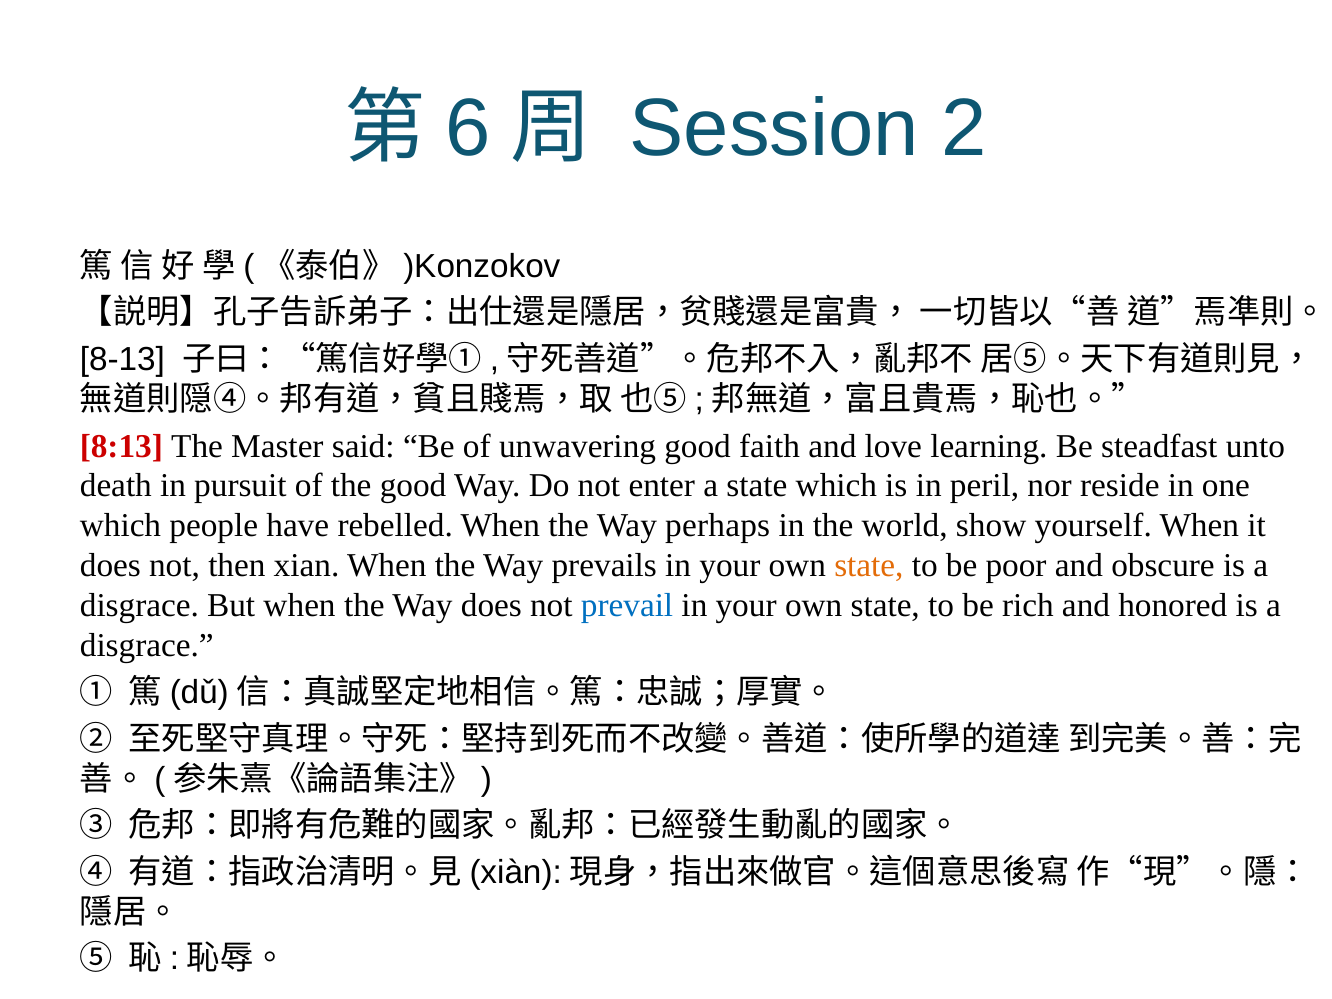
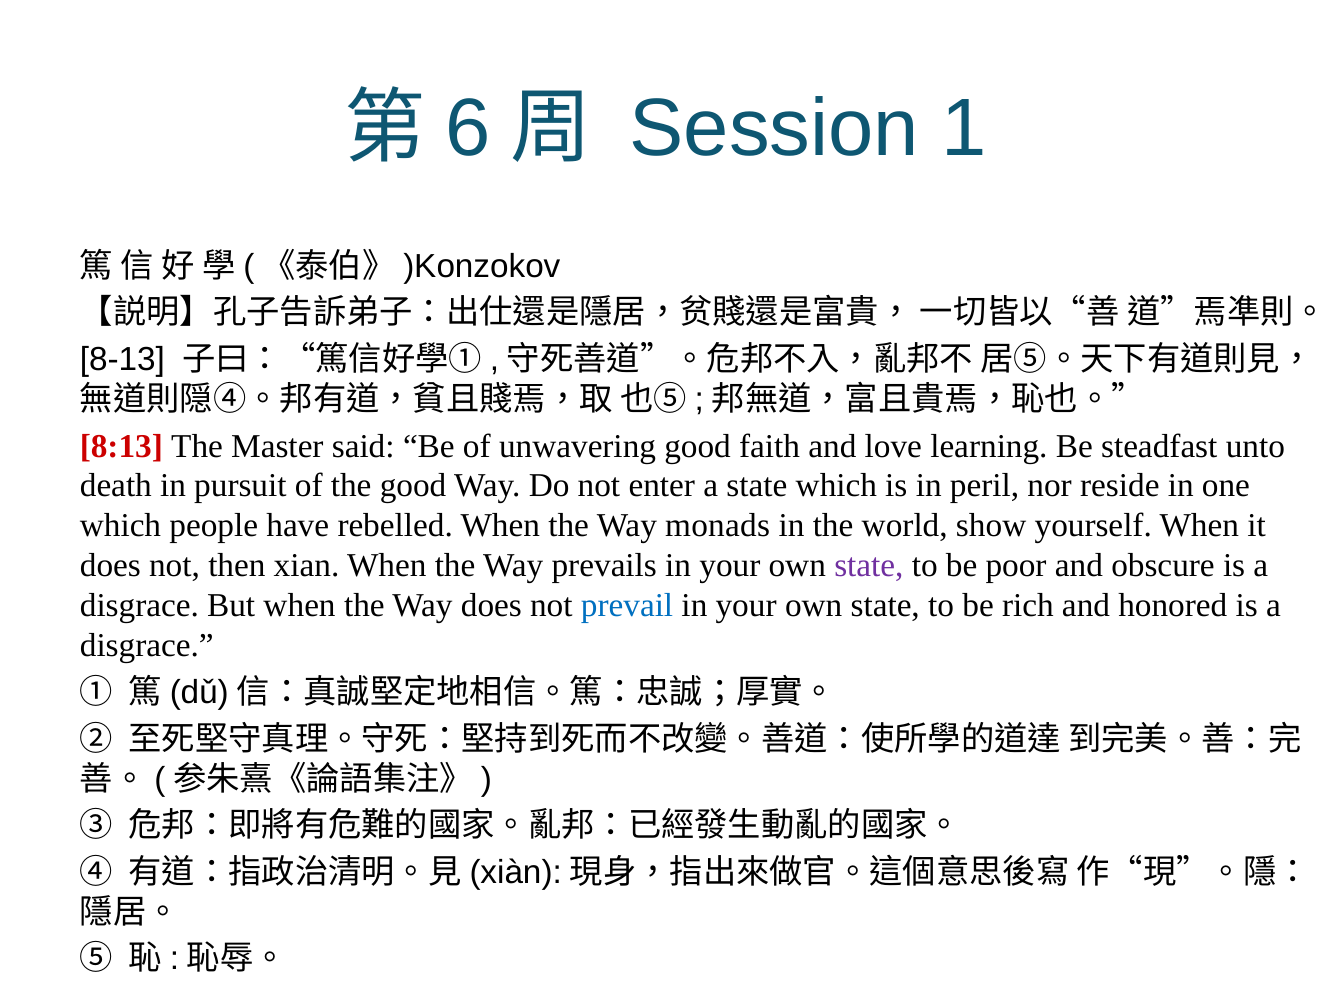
2: 2 -> 1 (964, 129)
perhaps: perhaps -> monads (718, 526)
state colour: orange -> purple (869, 566)
